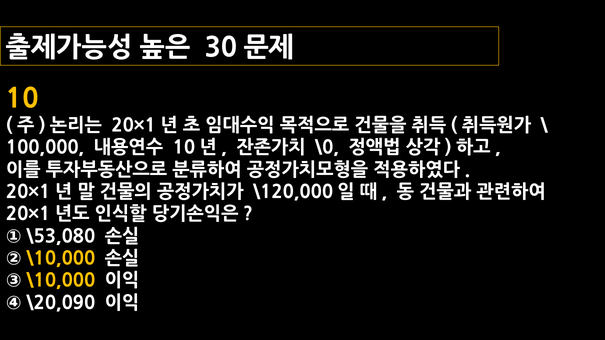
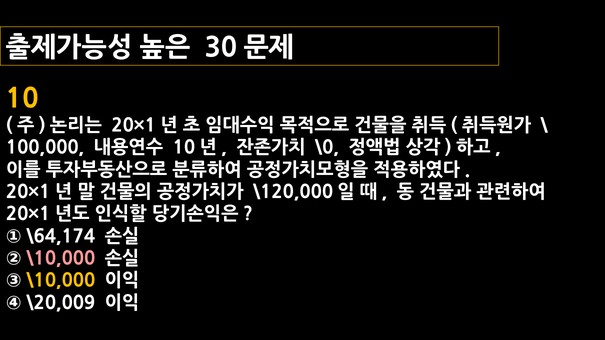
\53,080: \53,080 -> \64,174 (61, 237)
\10,000 colour: yellow -> pink (61, 259)
\20,090: \20,090 -> \20,009 (61, 303)
